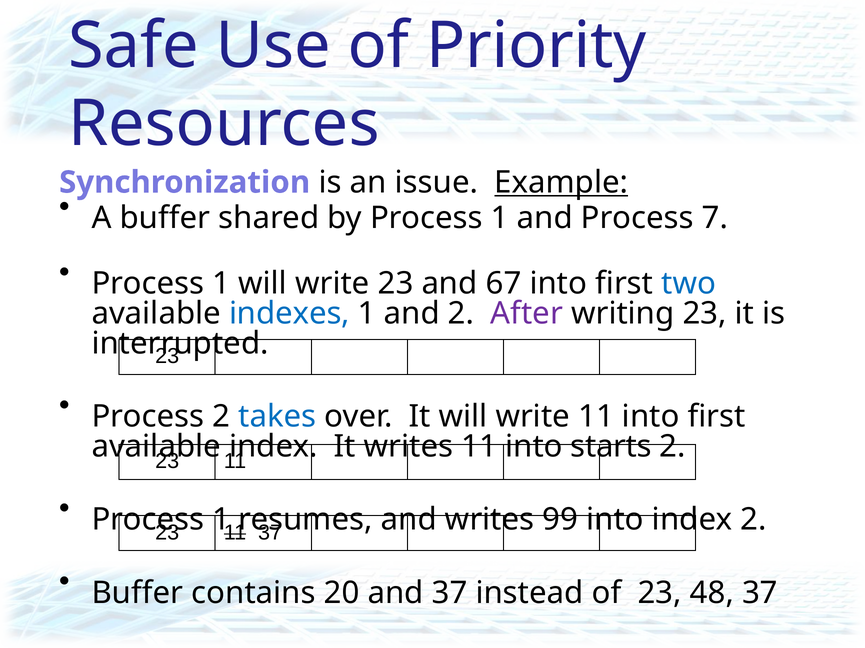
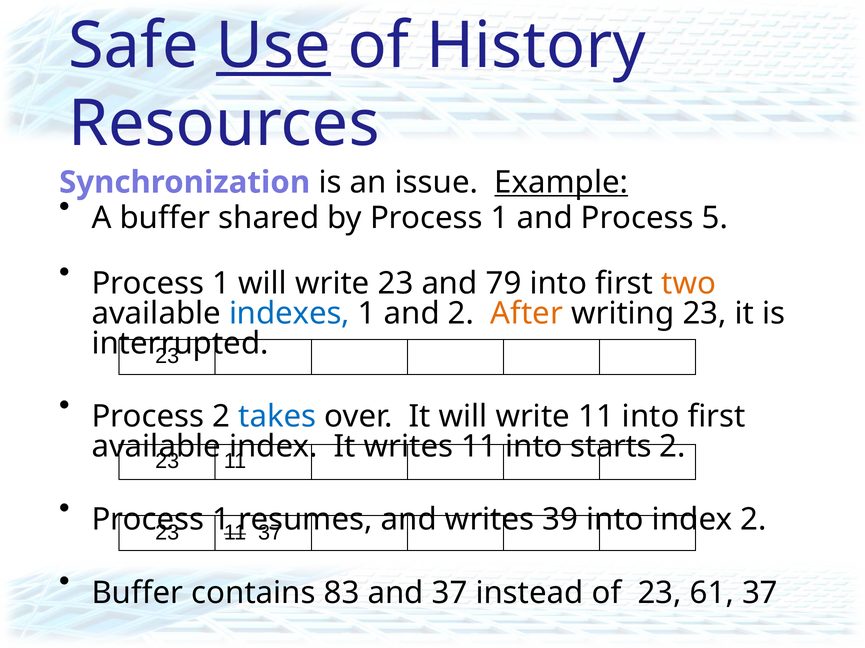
Use underline: none -> present (273, 46)
Priority: Priority -> History (536, 46)
7: 7 -> 5 (715, 218)
67: 67 -> 79 (504, 284)
two colour: blue -> orange (689, 284)
After colour: purple -> orange (527, 314)
99: 99 -> 39 (560, 520)
20: 20 -> 83 (342, 593)
48: 48 -> 61 (712, 593)
